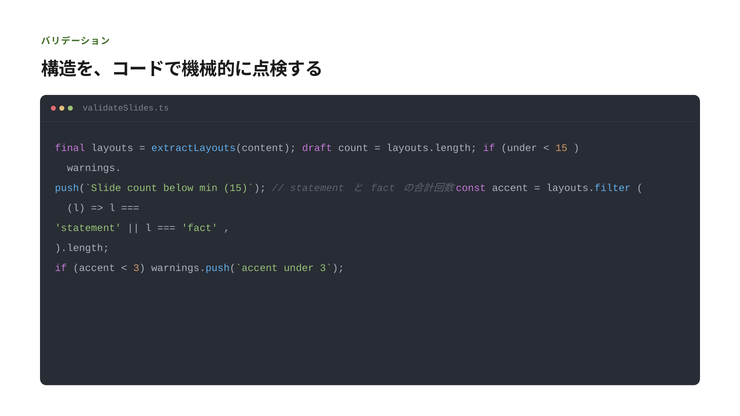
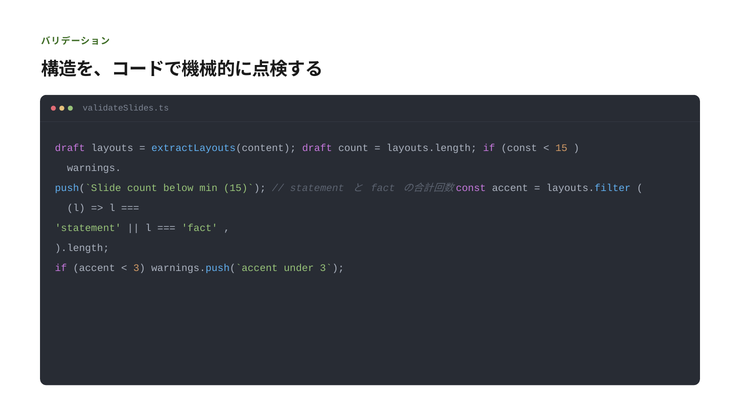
final: final -> draft (70, 148)
if under: under -> const (519, 148)
